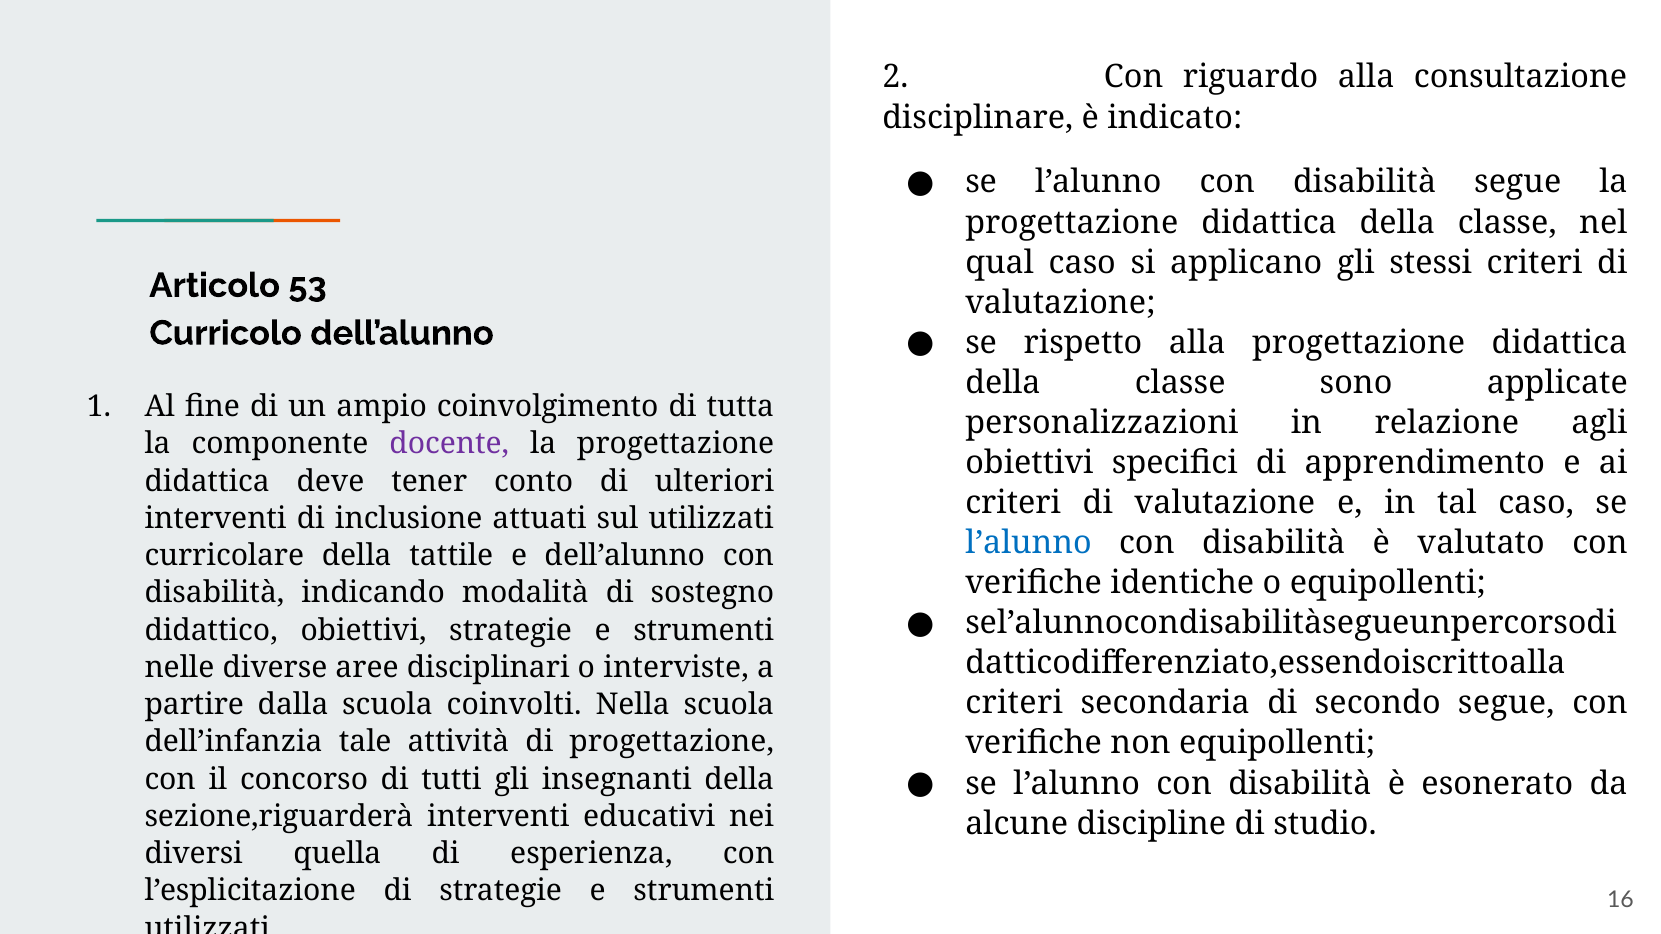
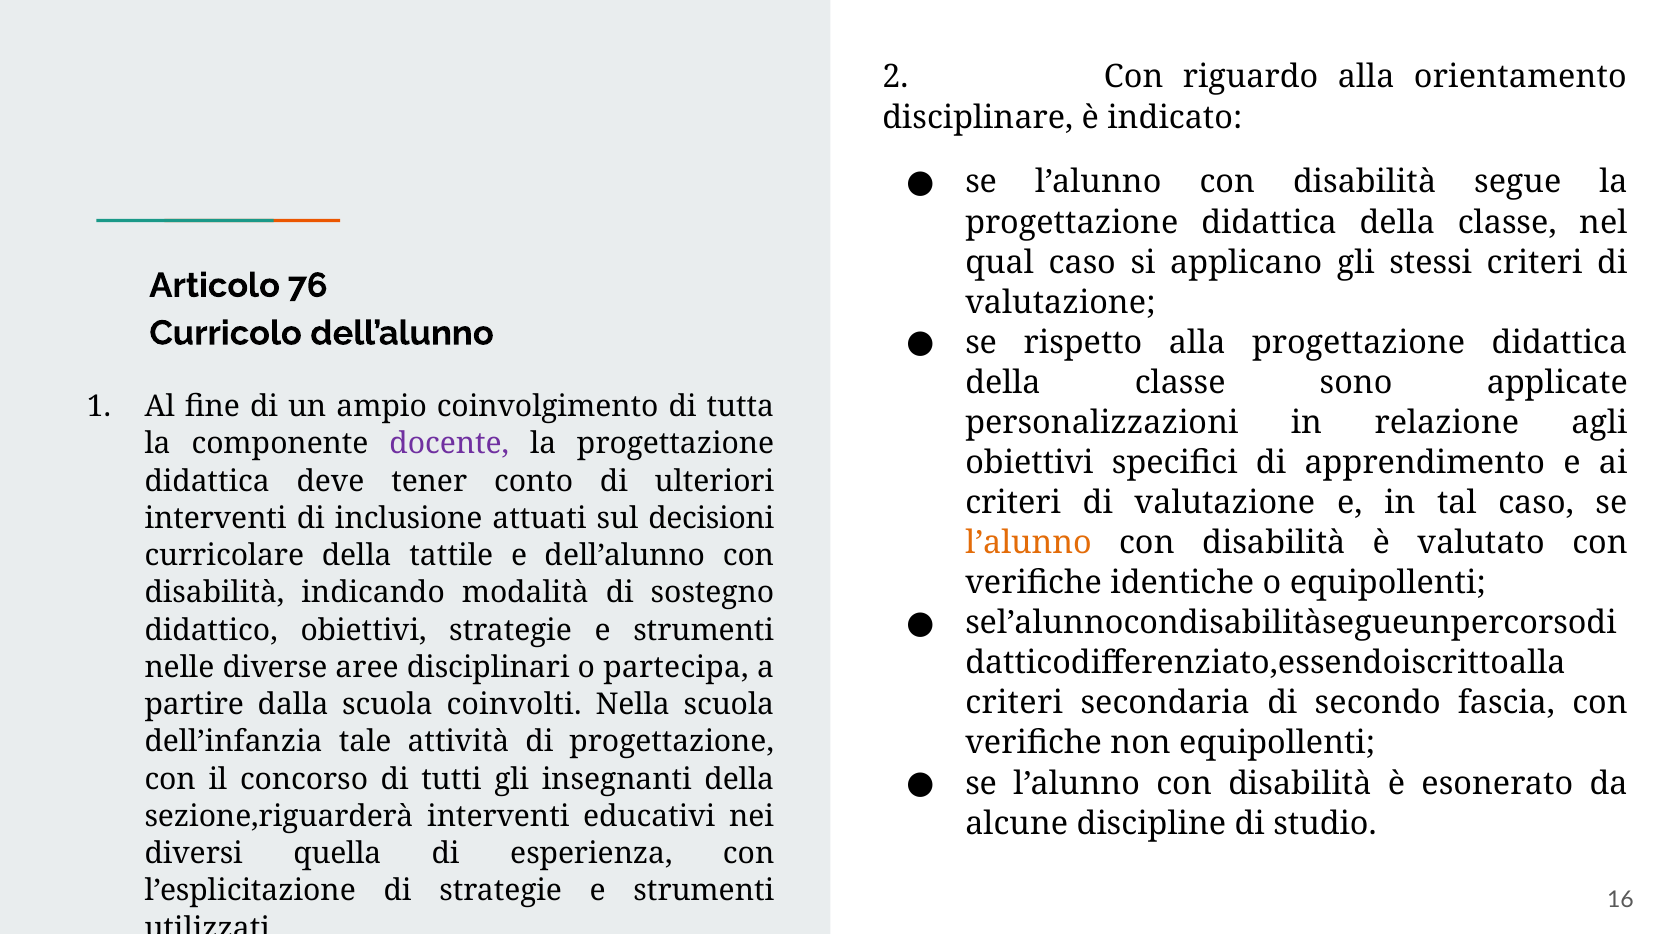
consultazione: consultazione -> orientamento (1520, 77)
53: 53 -> 76 (308, 286)
sul utilizzati: utilizzati -> decisioni (711, 519)
l’alunno colour: blue -> orange (1029, 543)
interviste: interviste -> partecipa (676, 668)
secondo segue: segue -> fascia (1506, 704)
